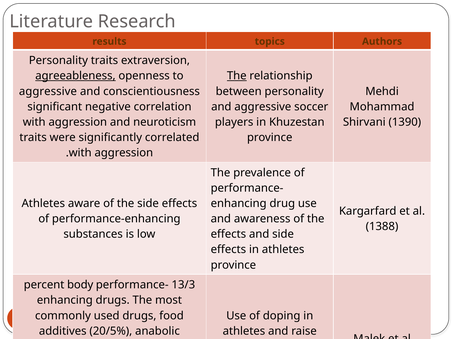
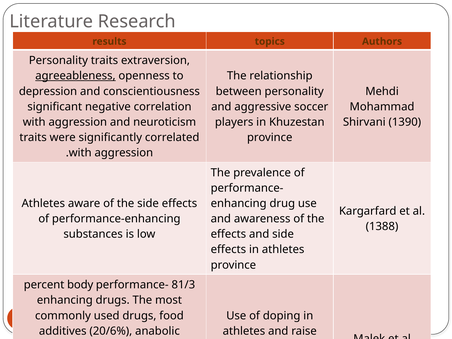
The underline: present -> none (237, 76)
aggressive: aggressive -> depression (48, 91)
13/3: 13/3 -> 81/3 (183, 285)
20/5%: 20/5% -> 20/6% (111, 331)
